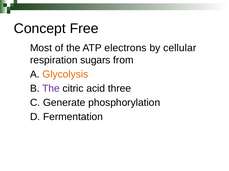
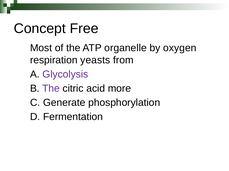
electrons: electrons -> organelle (126, 48)
cellular: cellular -> oxygen (180, 48)
sugars: sugars -> yeasts (95, 60)
Glycolysis colour: orange -> purple (65, 75)
three: three -> more (119, 89)
